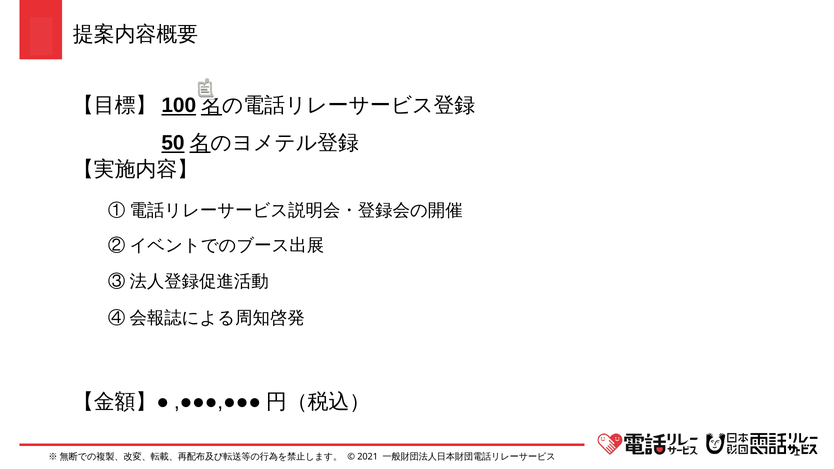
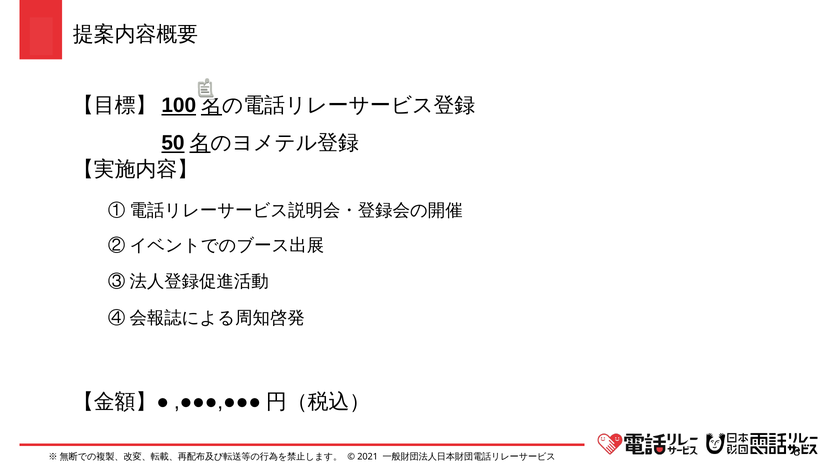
1: 1 -> 8 (797, 452)
